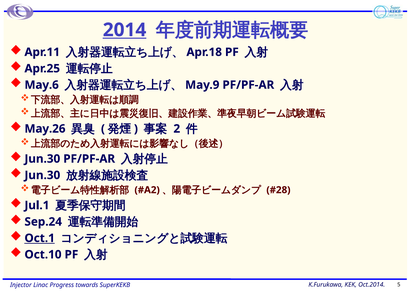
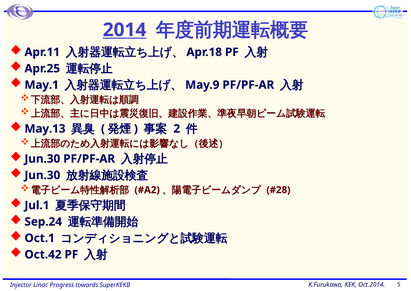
May.6: May.6 -> May.1 (42, 85)
May.26: May.26 -> May.13 (45, 129)
Oct.1 underline: present -> none (40, 238)
Oct.10: Oct.10 -> Oct.42 (43, 254)
